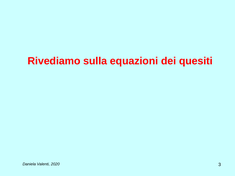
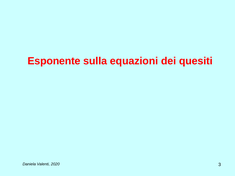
Rivediamo: Rivediamo -> Esponente (54, 61)
